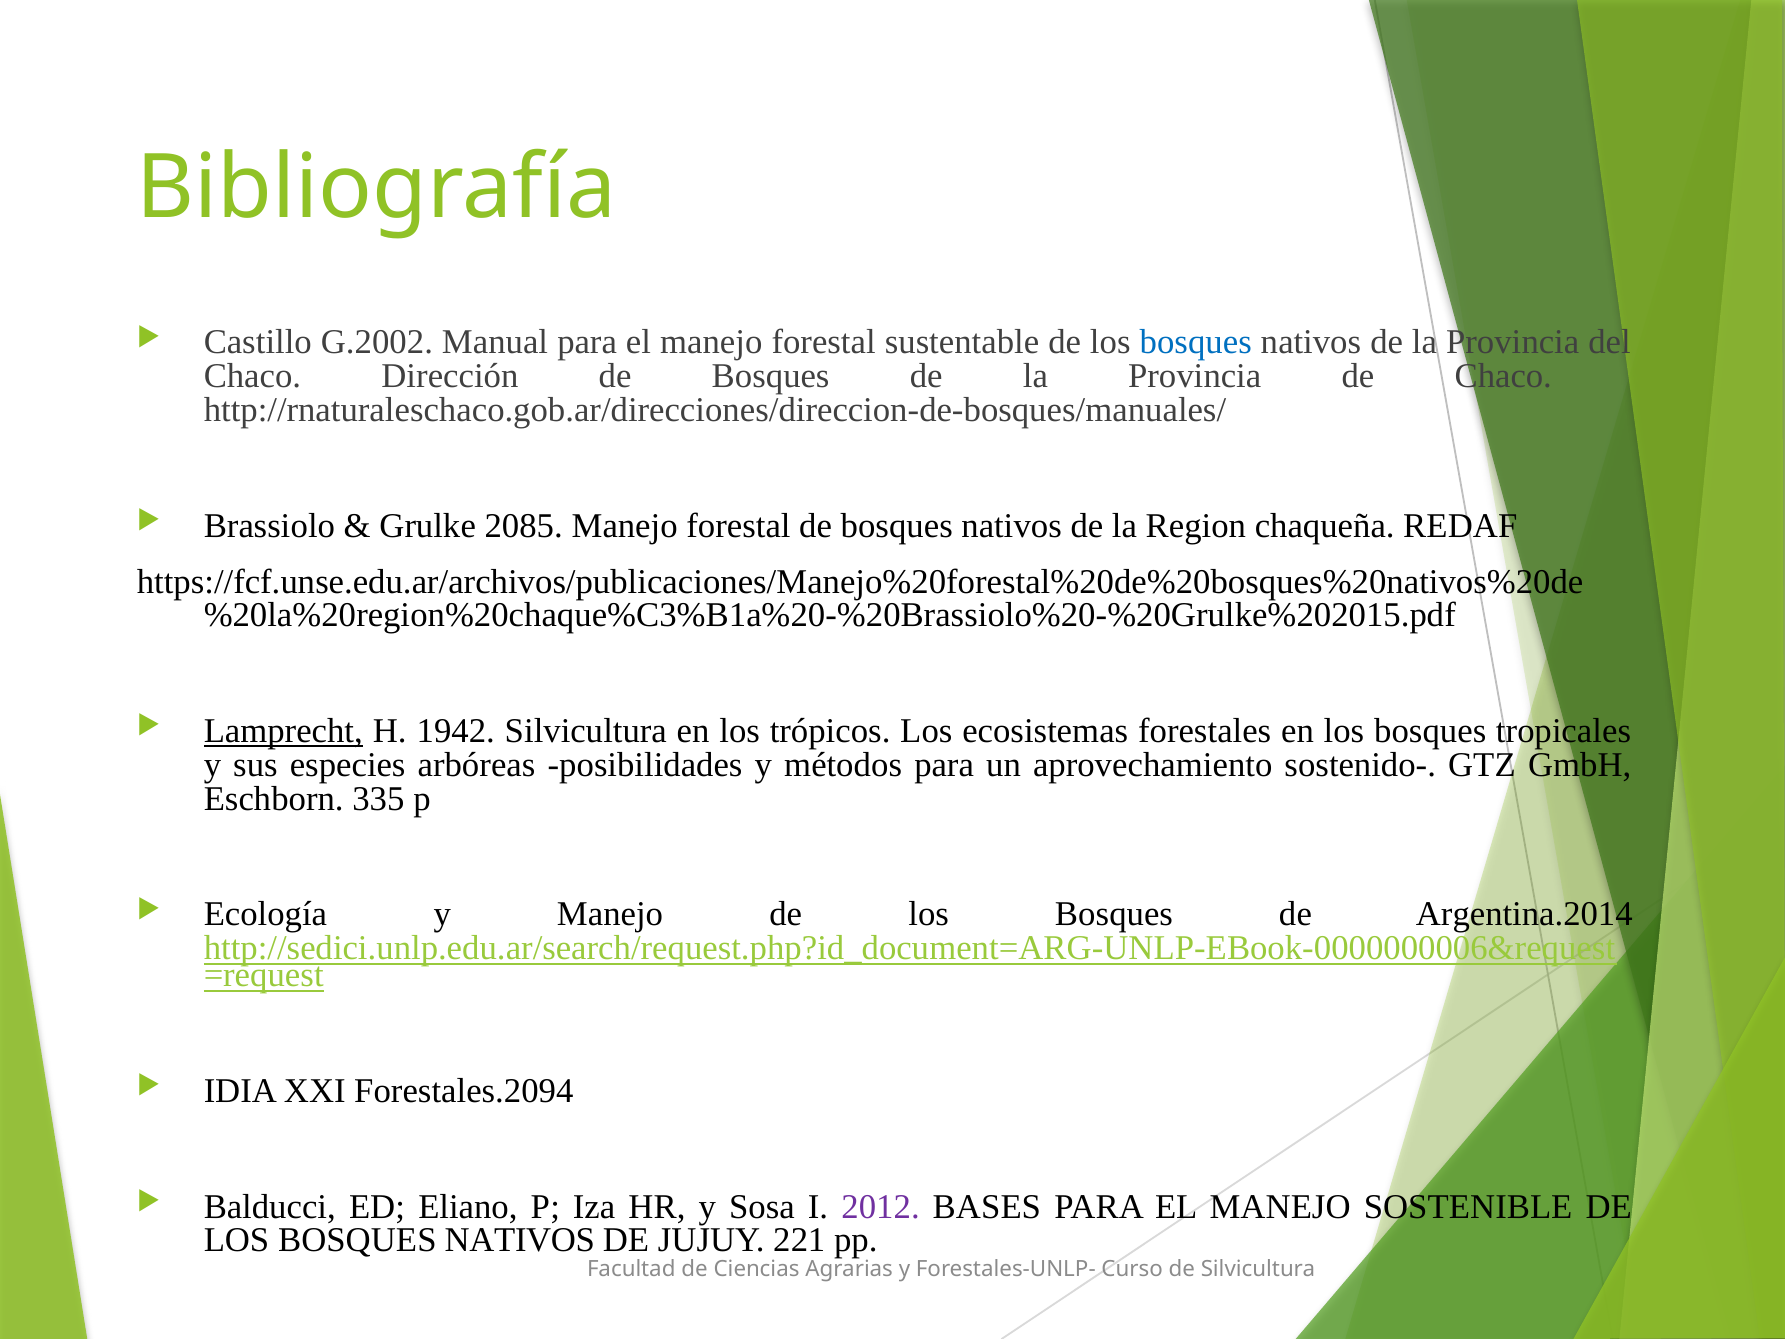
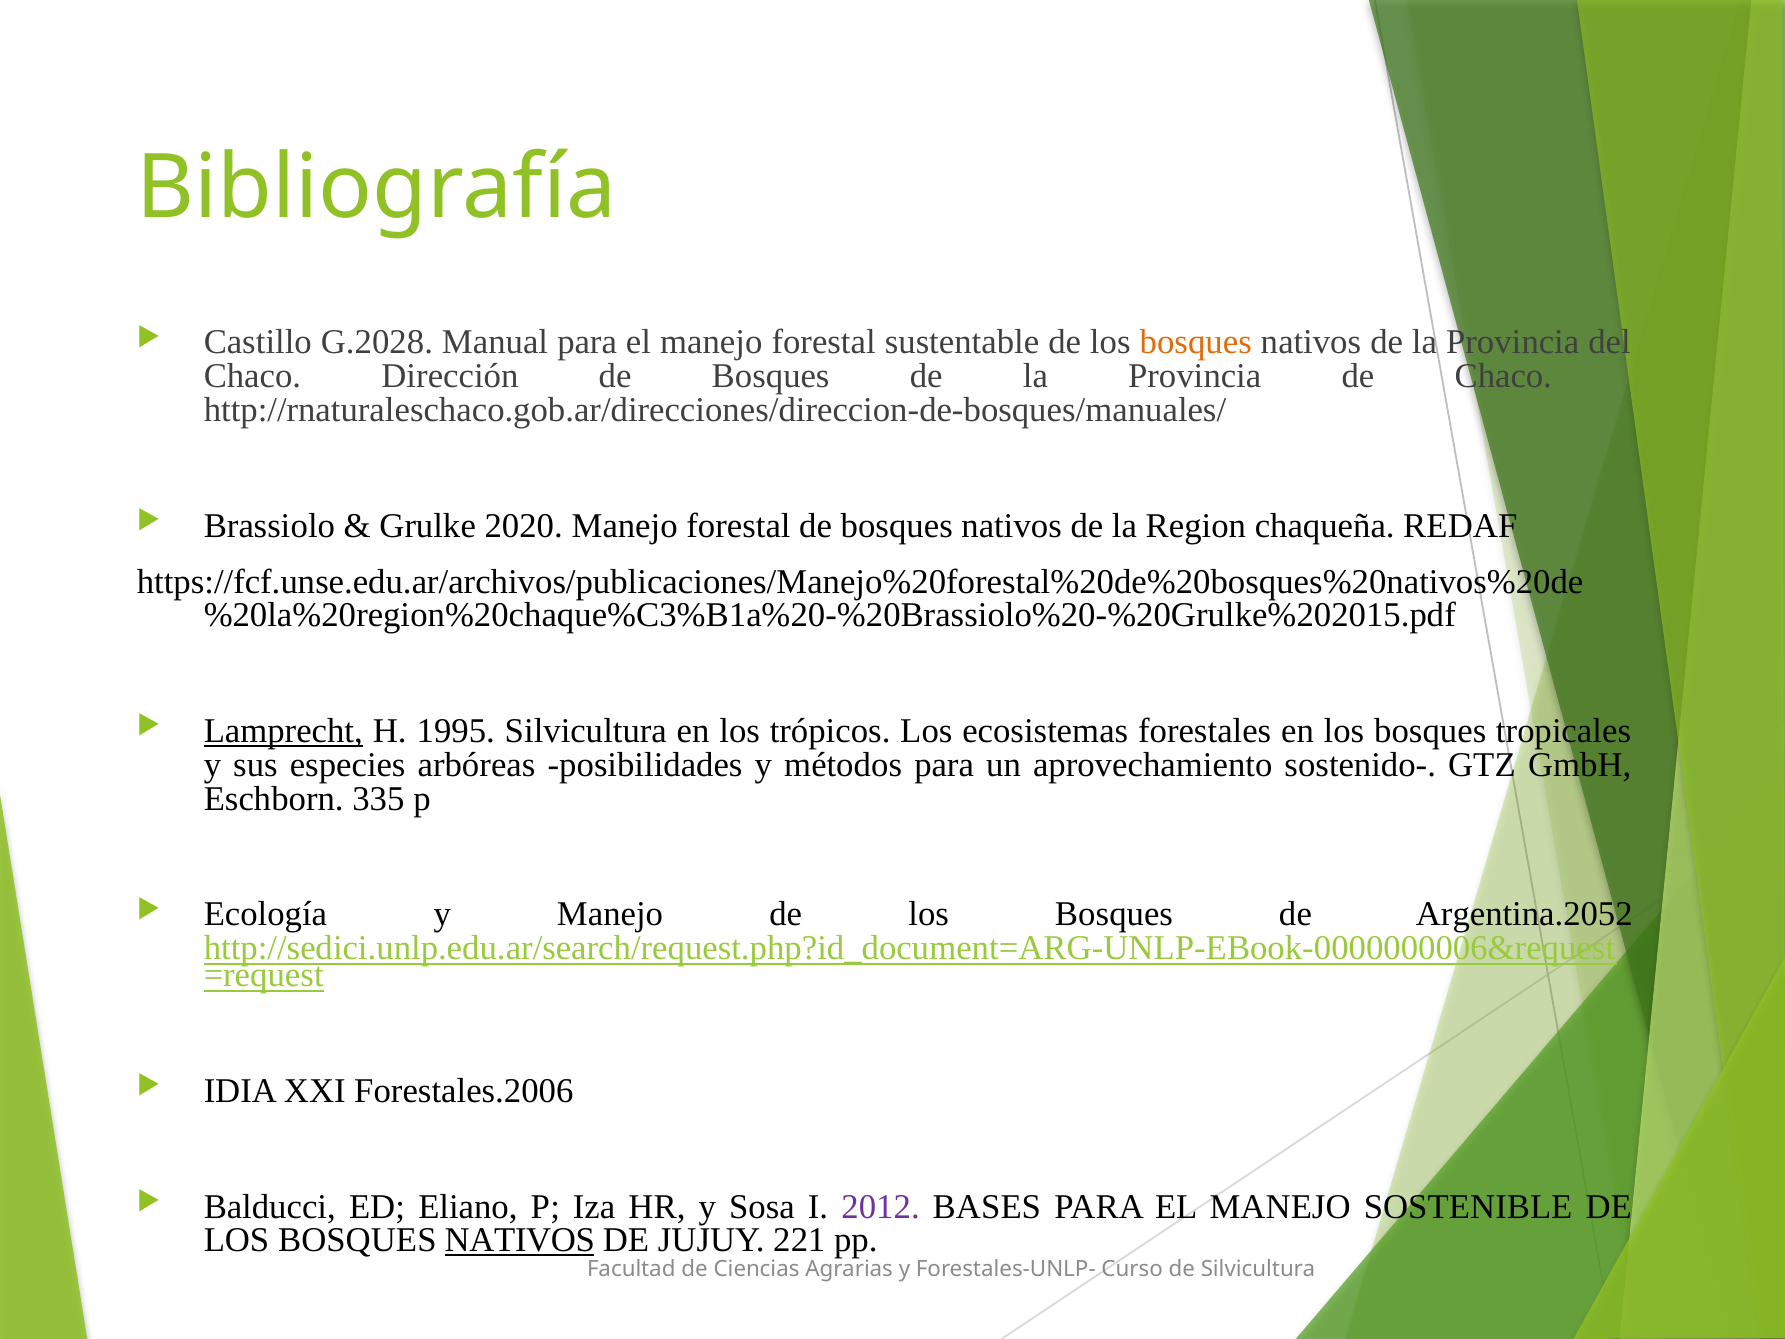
G.2002: G.2002 -> G.2028 (377, 342)
bosques colour: blue -> orange (1196, 342)
2085: 2085 -> 2020 (524, 526)
1942: 1942 -> 1995 (456, 731)
Argentina.2014: Argentina.2014 -> Argentina.2052 (1524, 914)
Forestales.2094: Forestales.2094 -> Forestales.2006 (464, 1091)
NATIVOS underline: none -> present (520, 1240)
